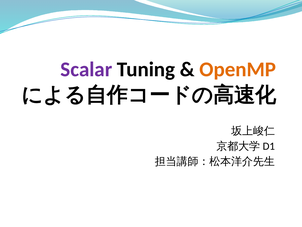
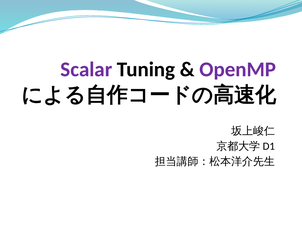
OpenMP colour: orange -> purple (238, 69)
